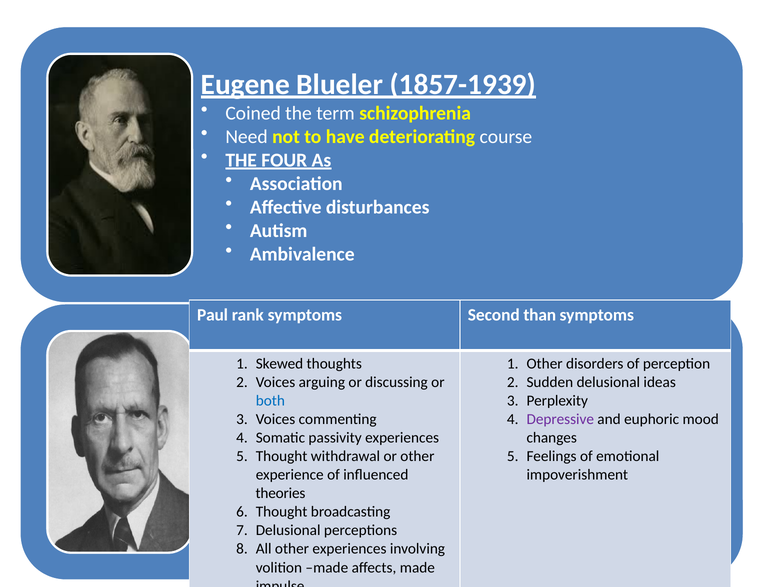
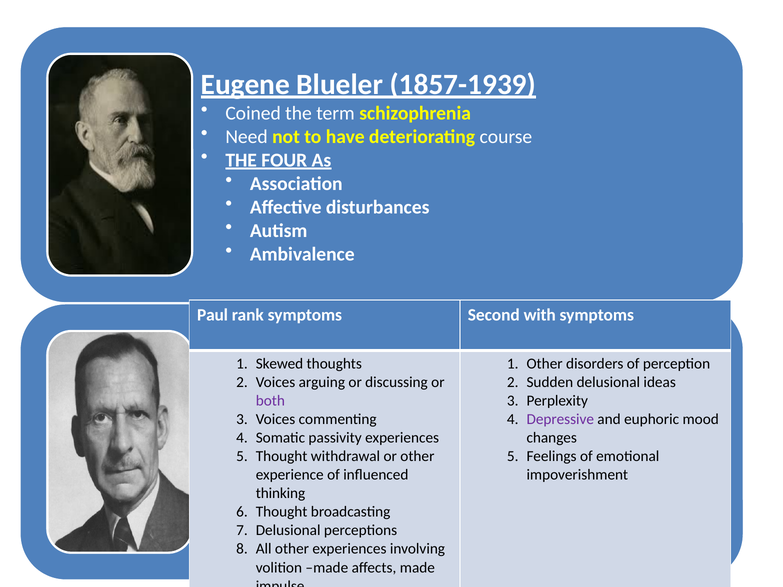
than: than -> with (540, 315)
both colour: blue -> purple (270, 401)
theories: theories -> thinking (280, 494)
